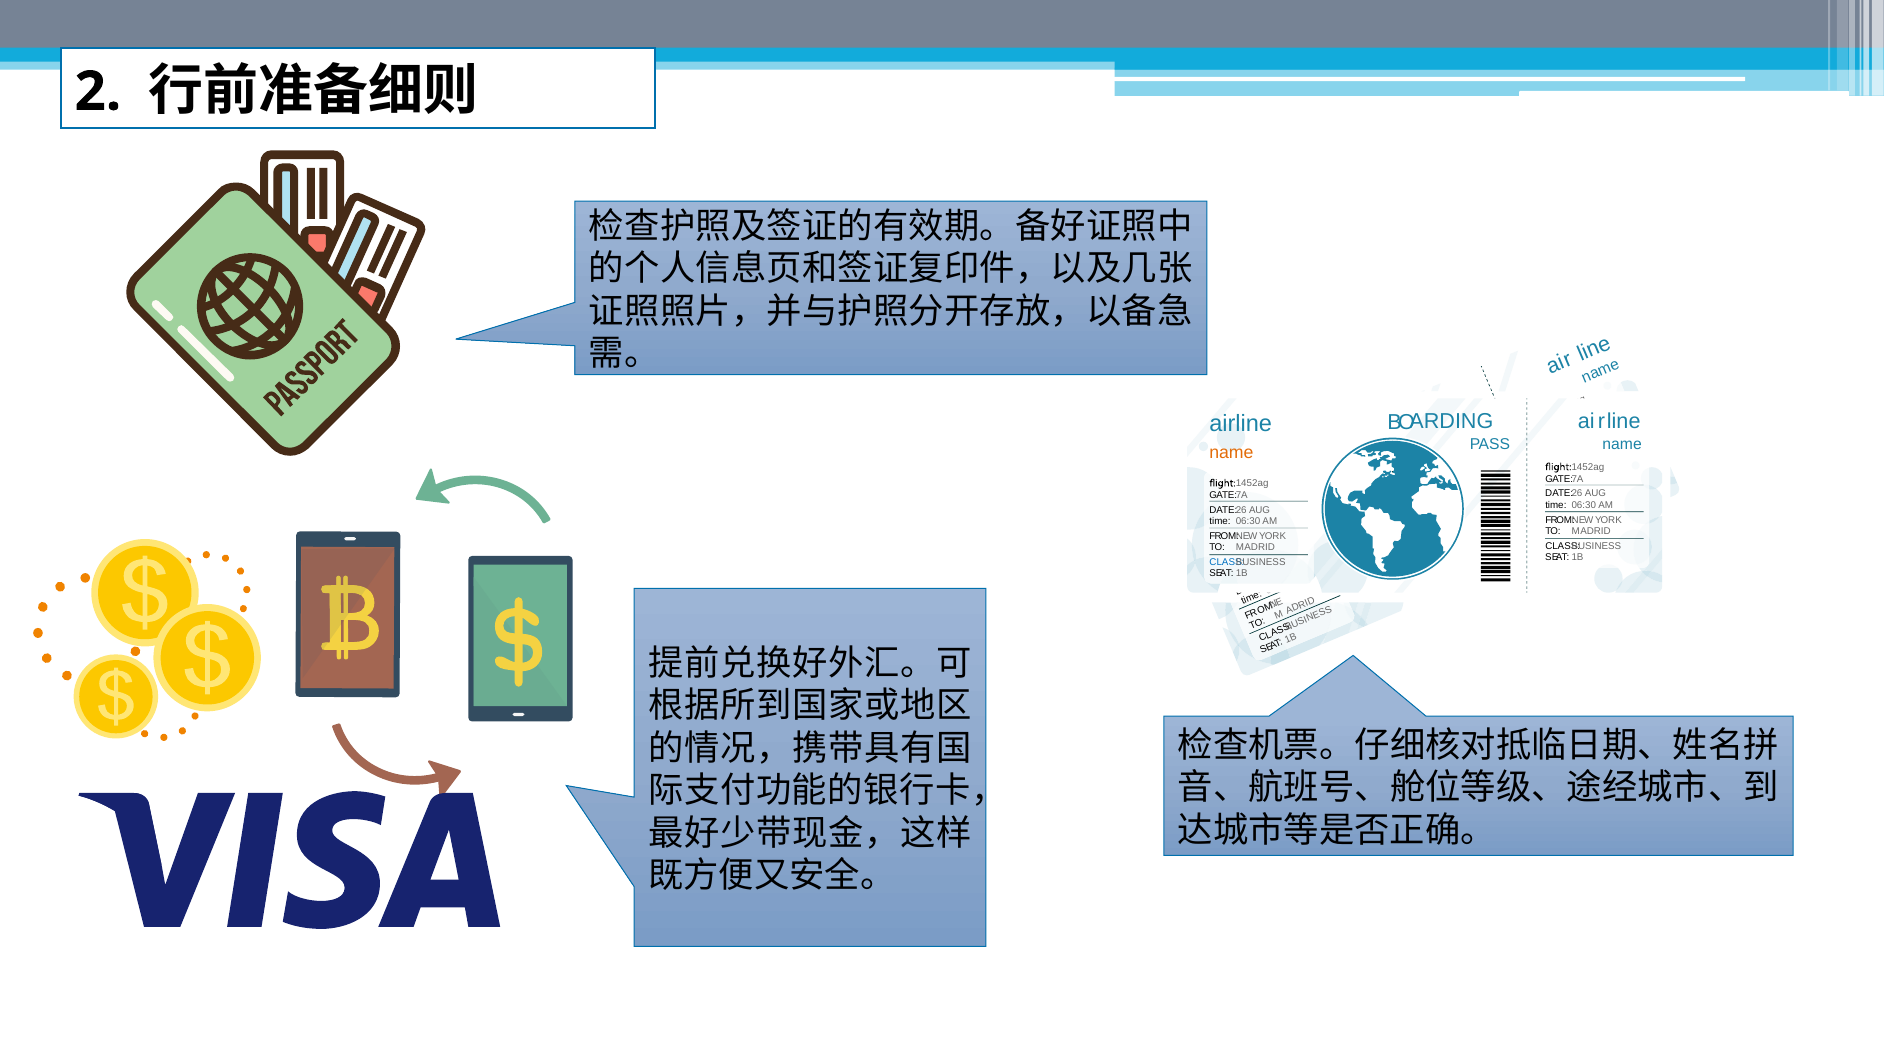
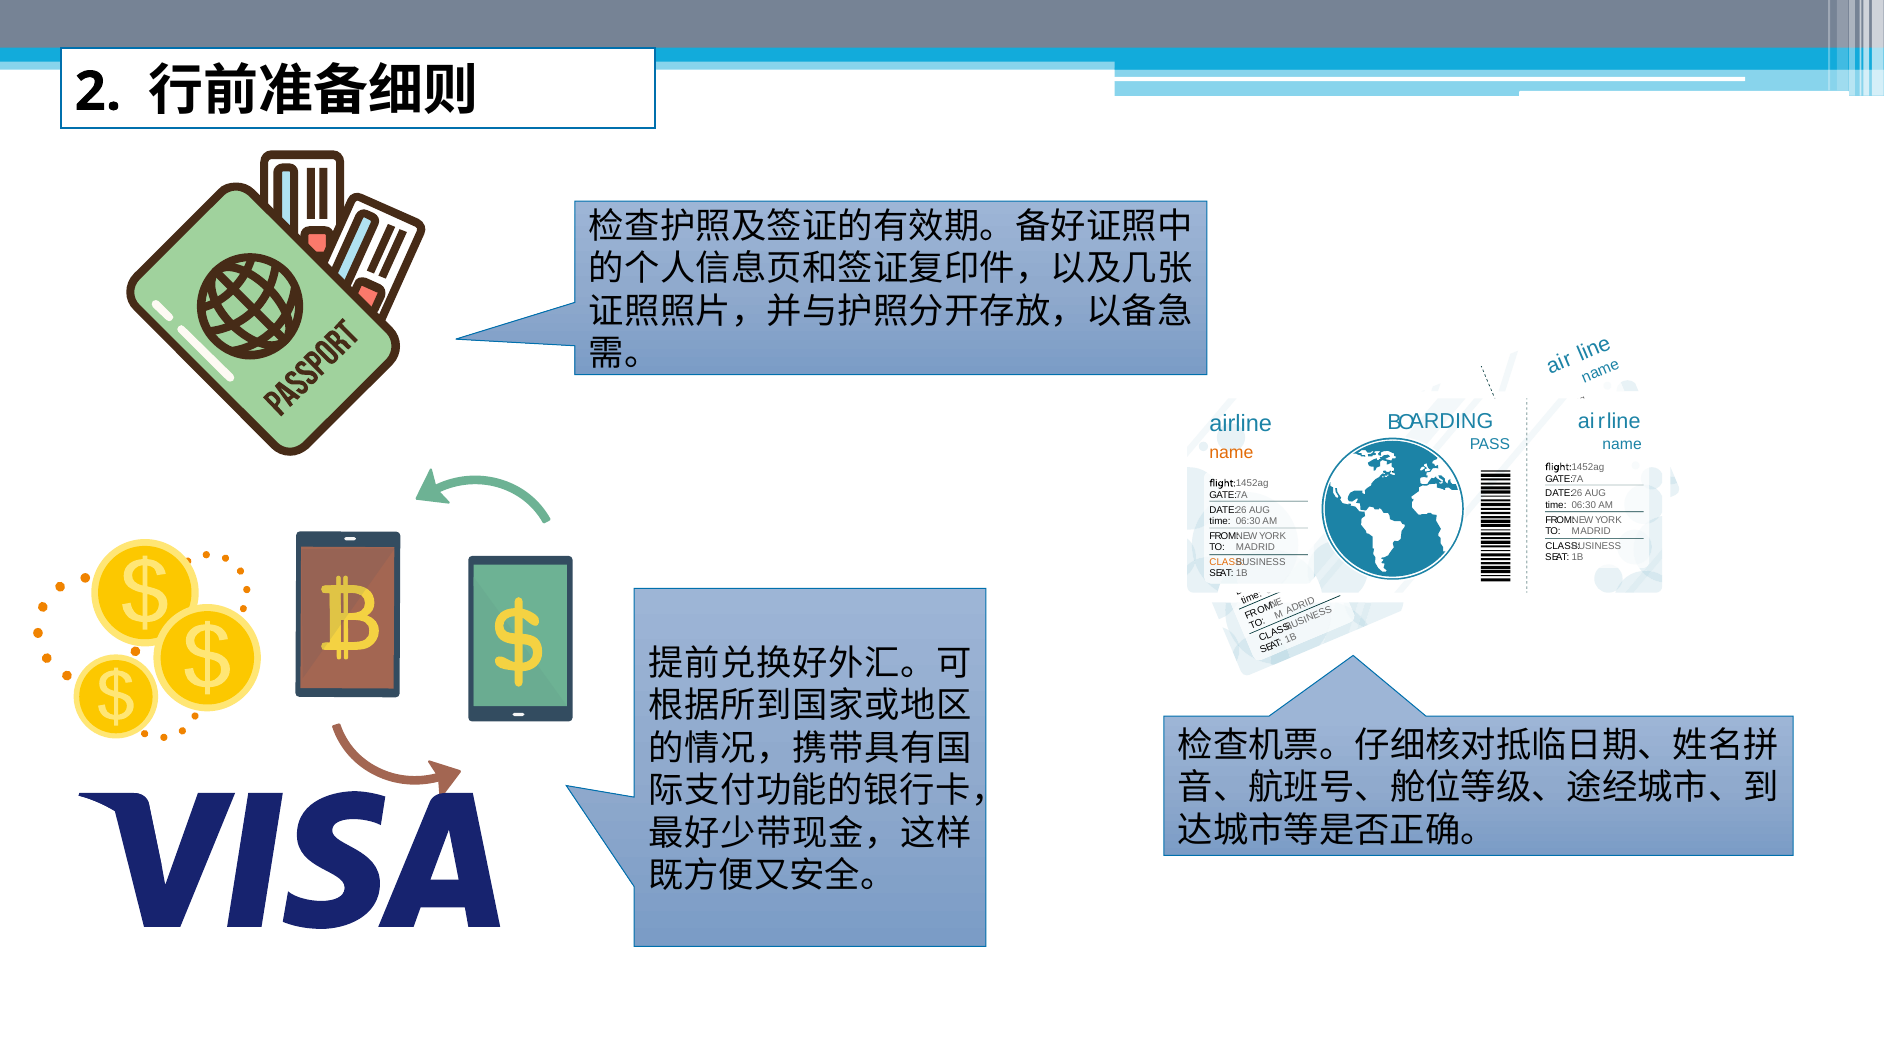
CLASS colour: blue -> orange (1227, 562)
